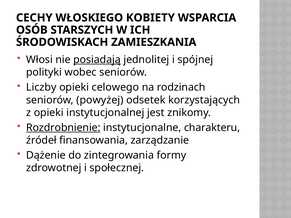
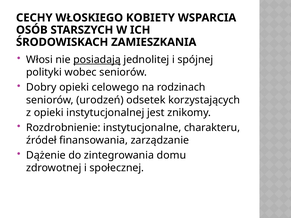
Liczby: Liczby -> Dobry (41, 87)
powyżej: powyżej -> urodzeń (100, 100)
Rozdrobnienie underline: present -> none (63, 128)
formy: formy -> domu (171, 155)
